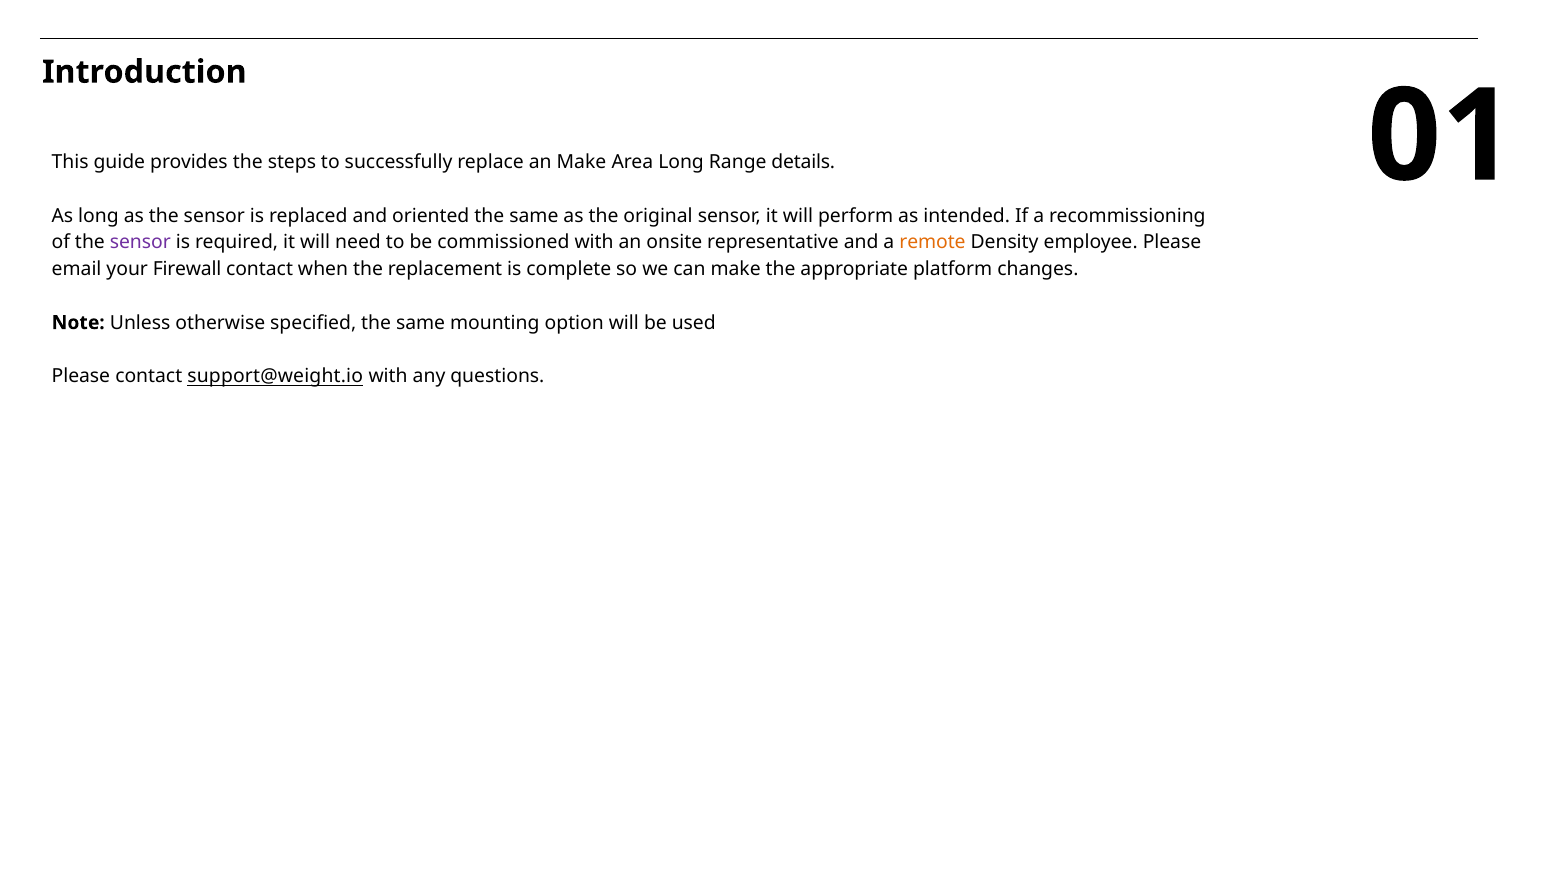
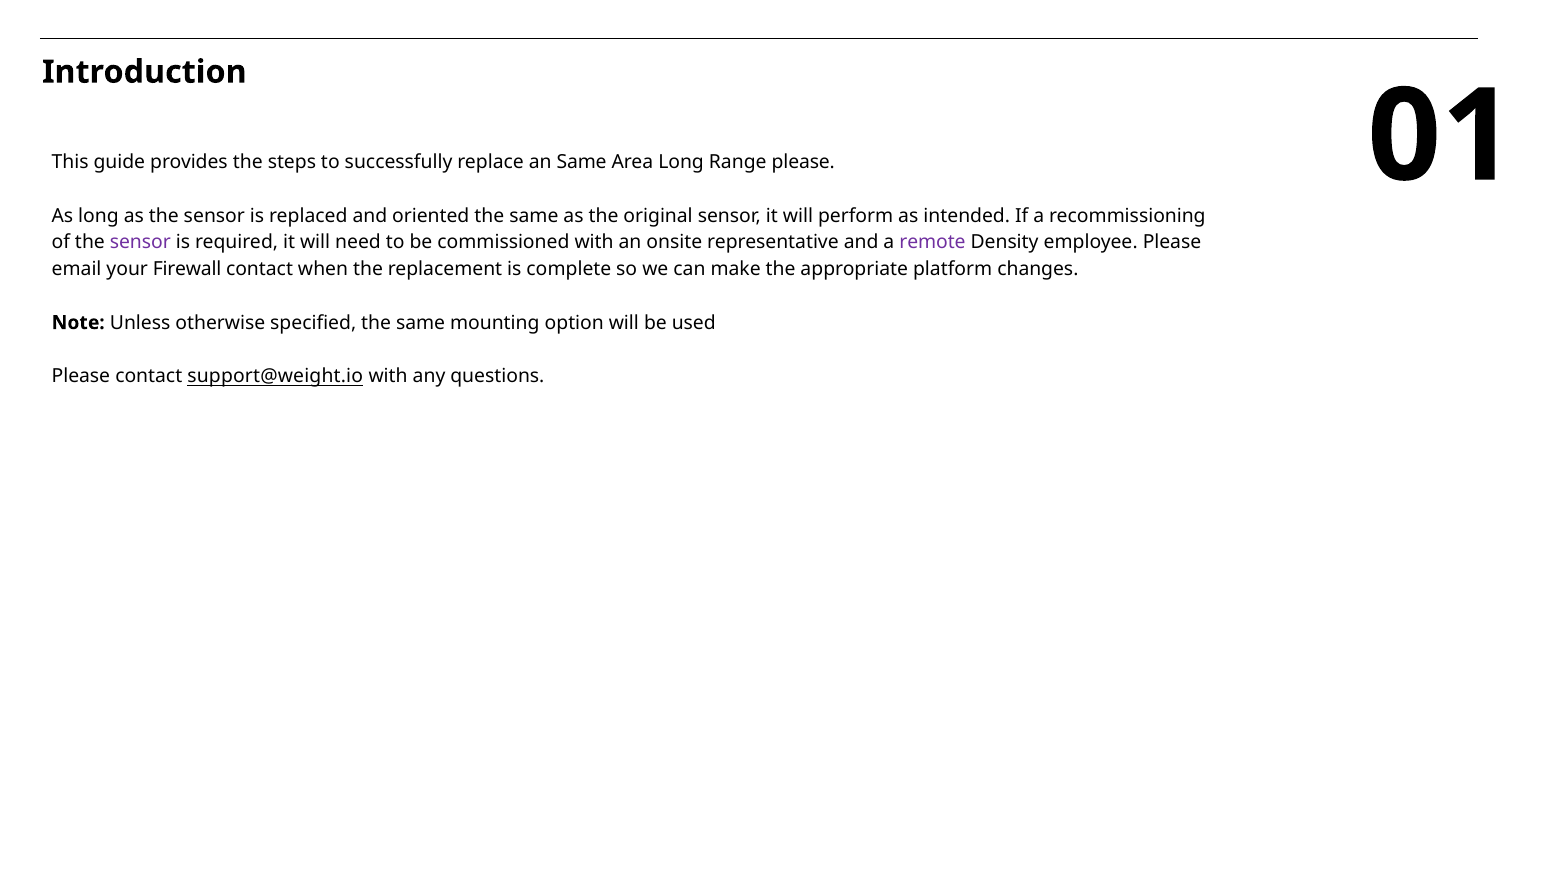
an Make: Make -> Same (582, 162)
Range details: details -> please (803, 162)
remote colour: orange -> purple (932, 242)
